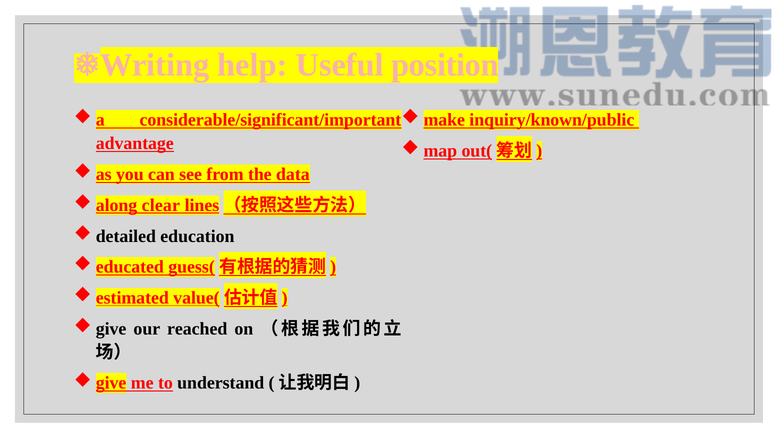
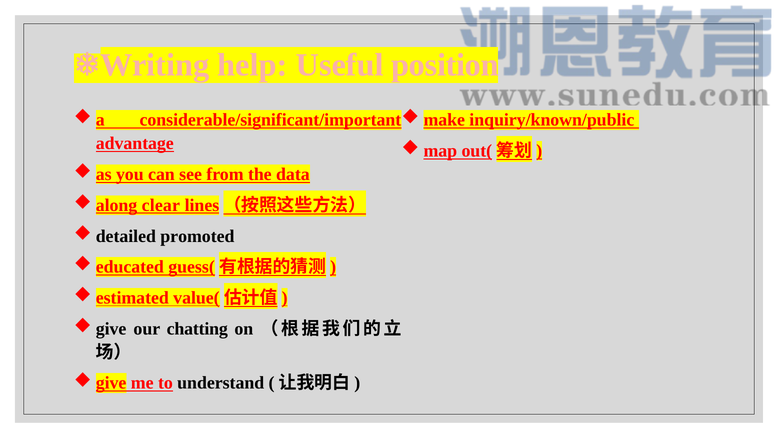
education: education -> promoted (197, 236)
reached: reached -> chatting (197, 328)
